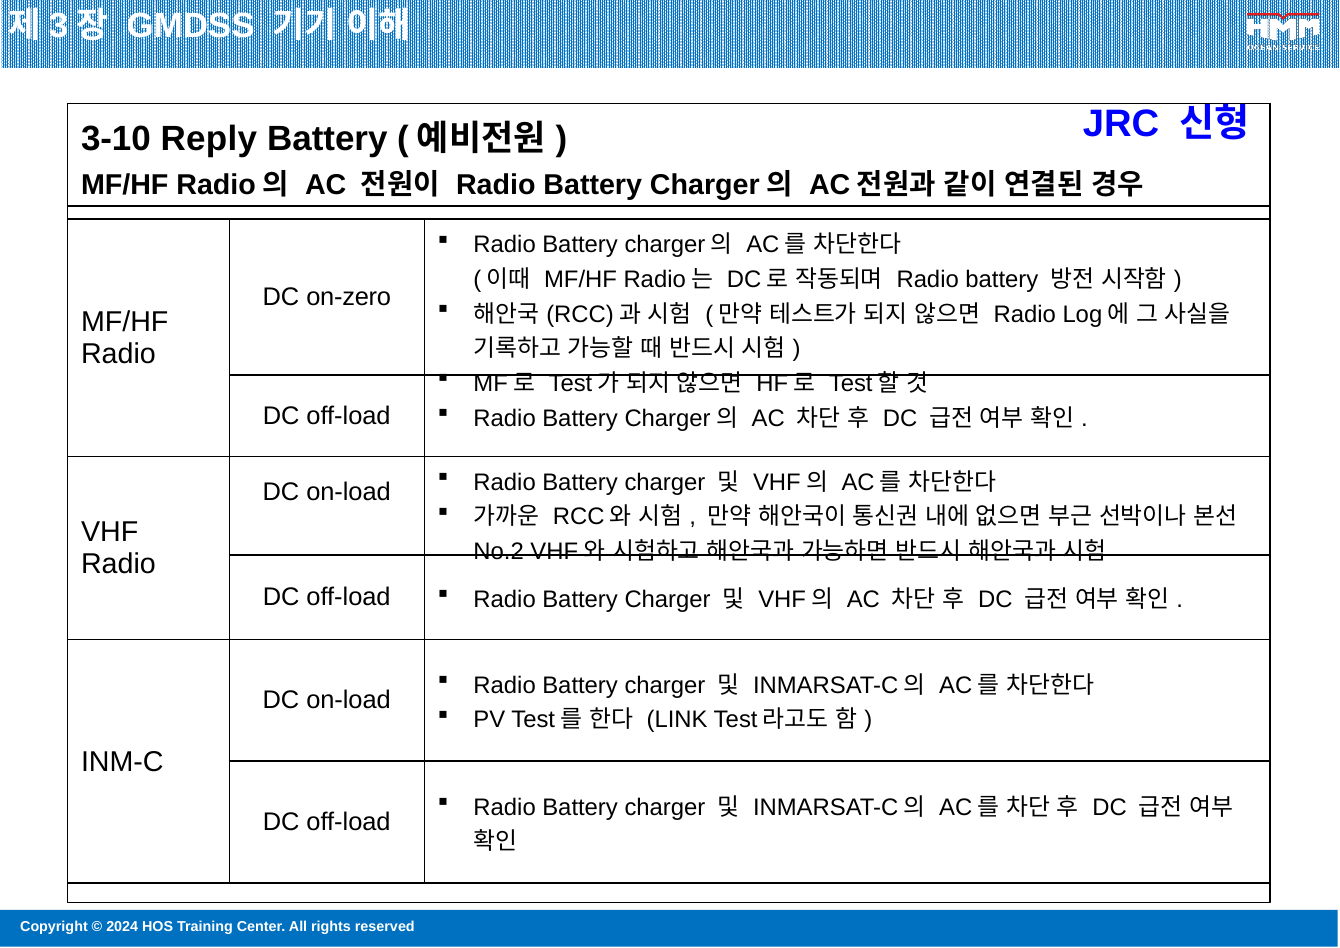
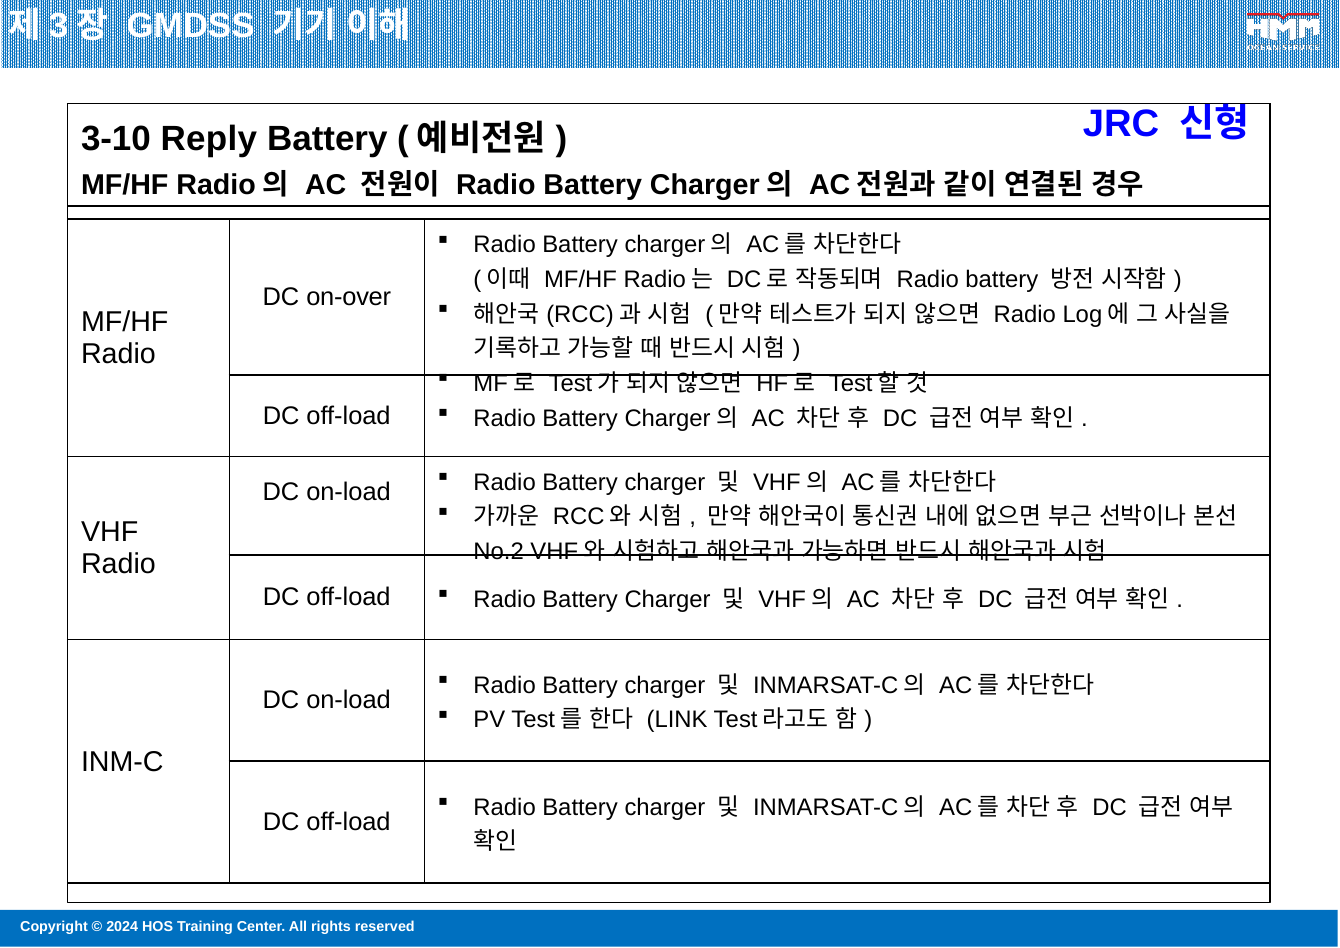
on-zero: on-zero -> on-over (349, 297)
